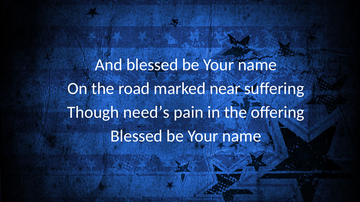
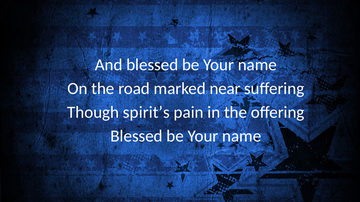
need’s: need’s -> spirit’s (146, 112)
